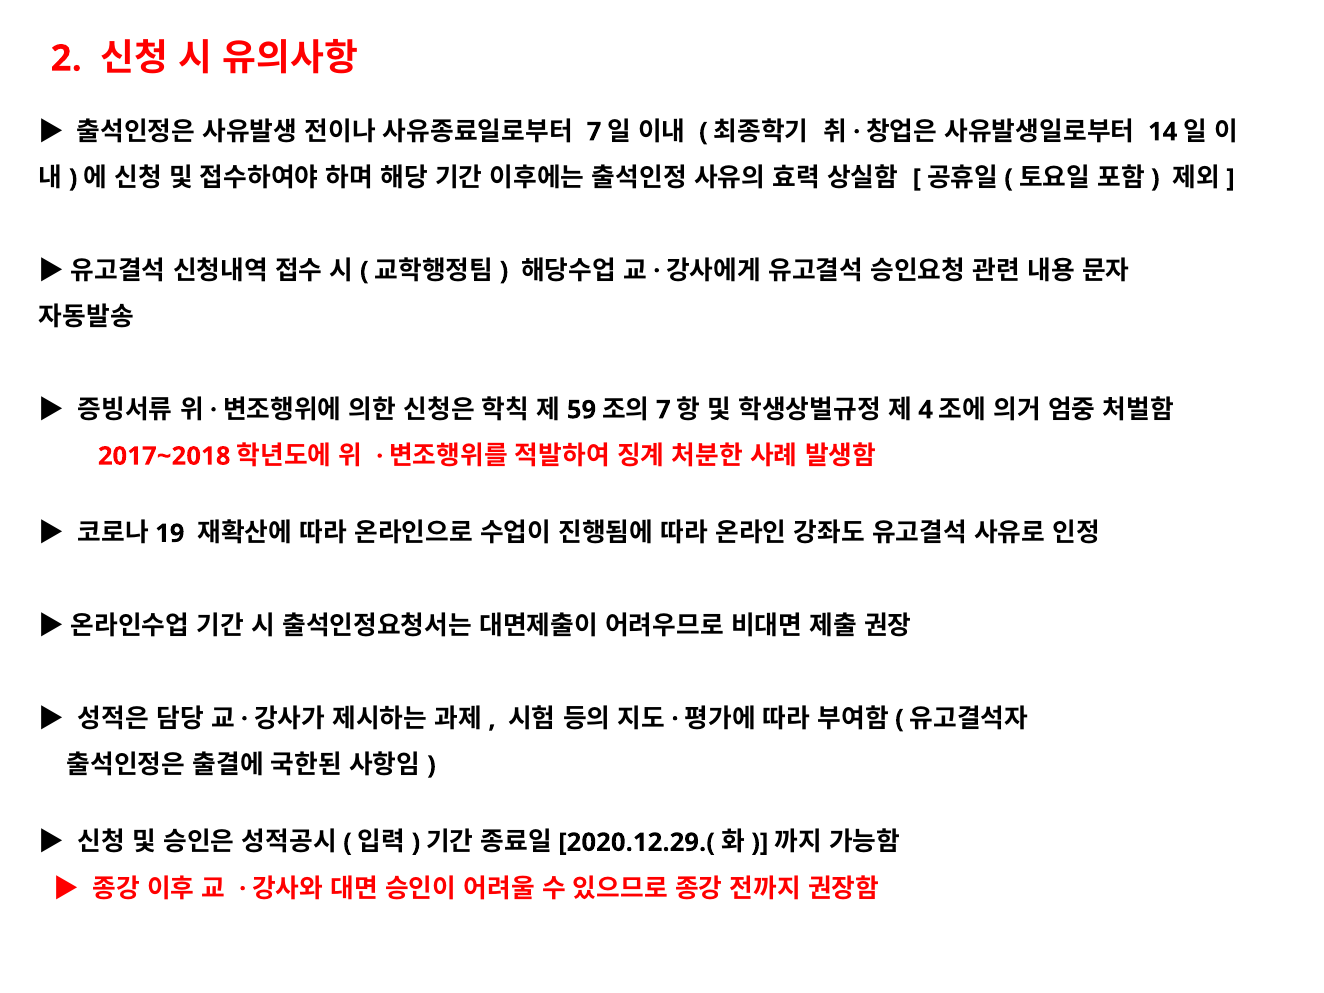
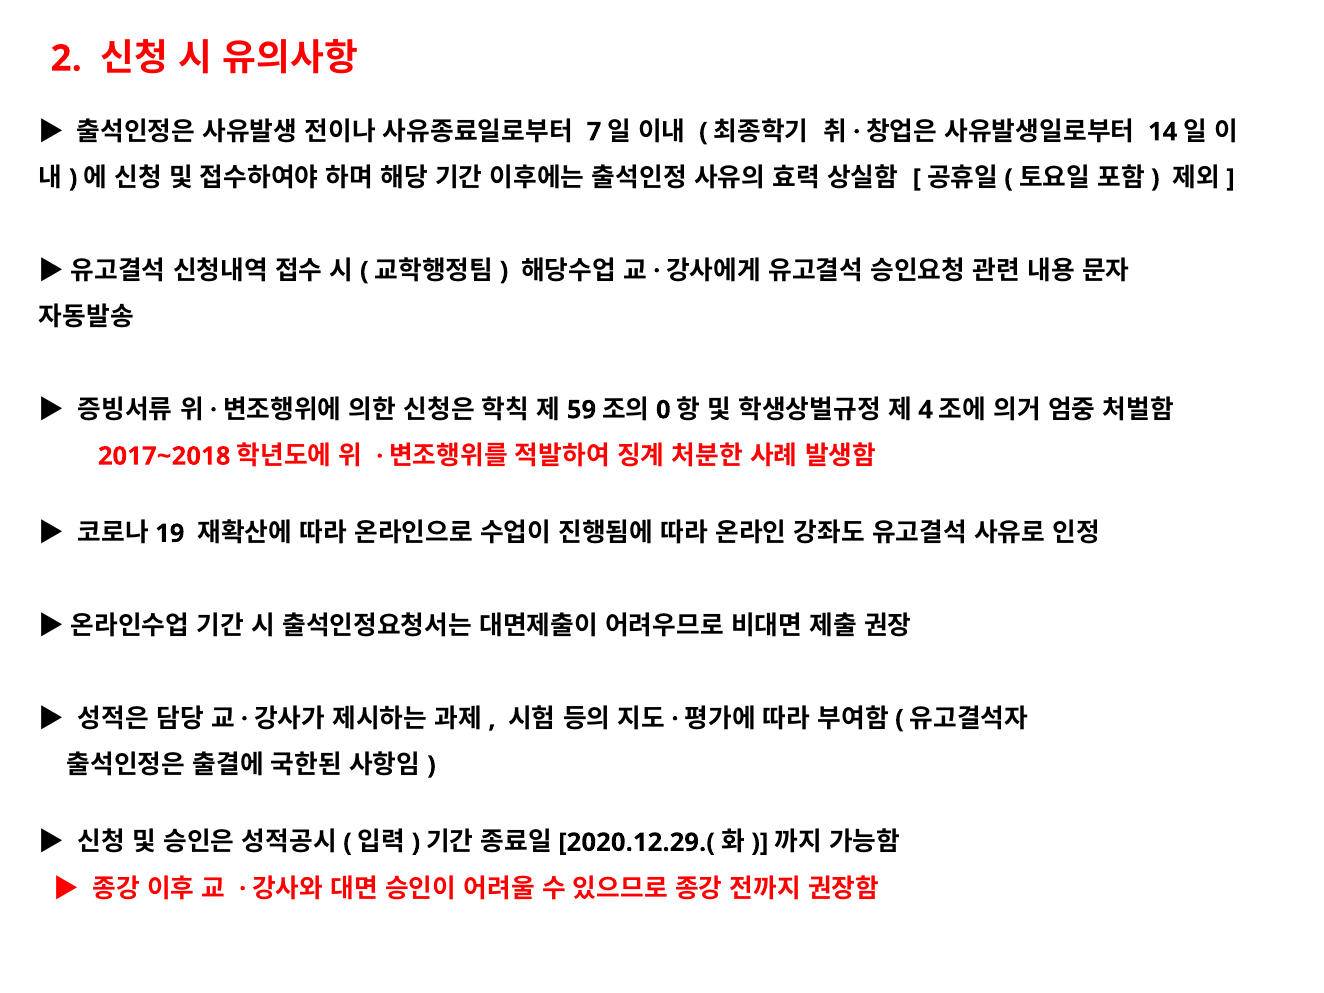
7: 7 -> 0 (663, 410)
